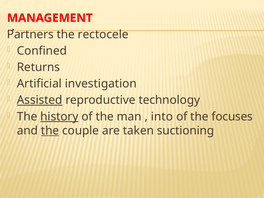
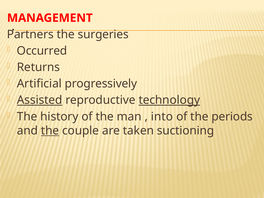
rectocele: rectocele -> surgeries (103, 34)
Confined: Confined -> Occurred (42, 51)
investigation: investigation -> progressively (101, 84)
technology underline: none -> present (169, 100)
history underline: present -> none (59, 117)
focuses: focuses -> periods (232, 117)
